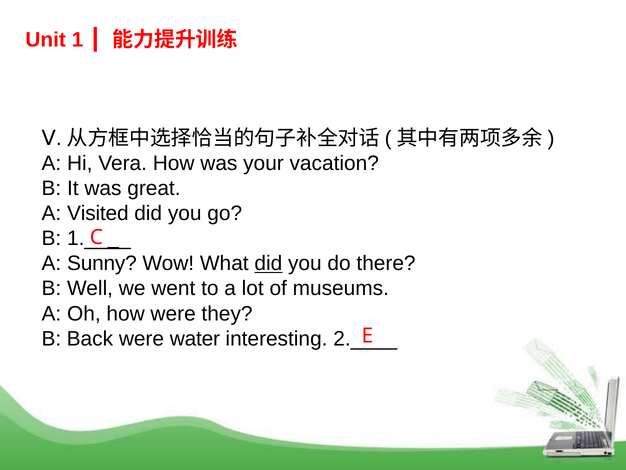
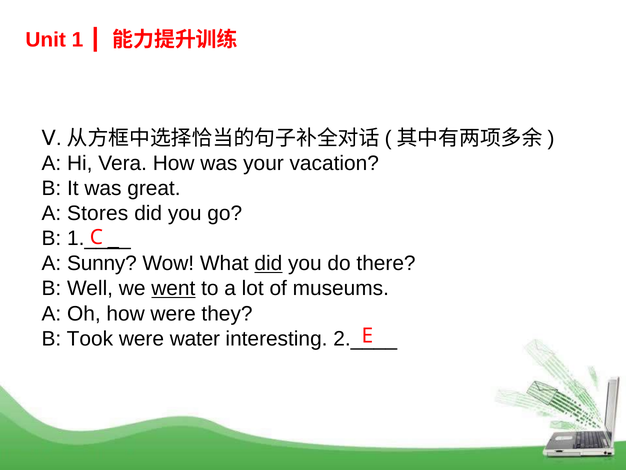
Visited: Visited -> Stores (98, 213)
went underline: none -> present (173, 288)
Back: Back -> Took (90, 338)
